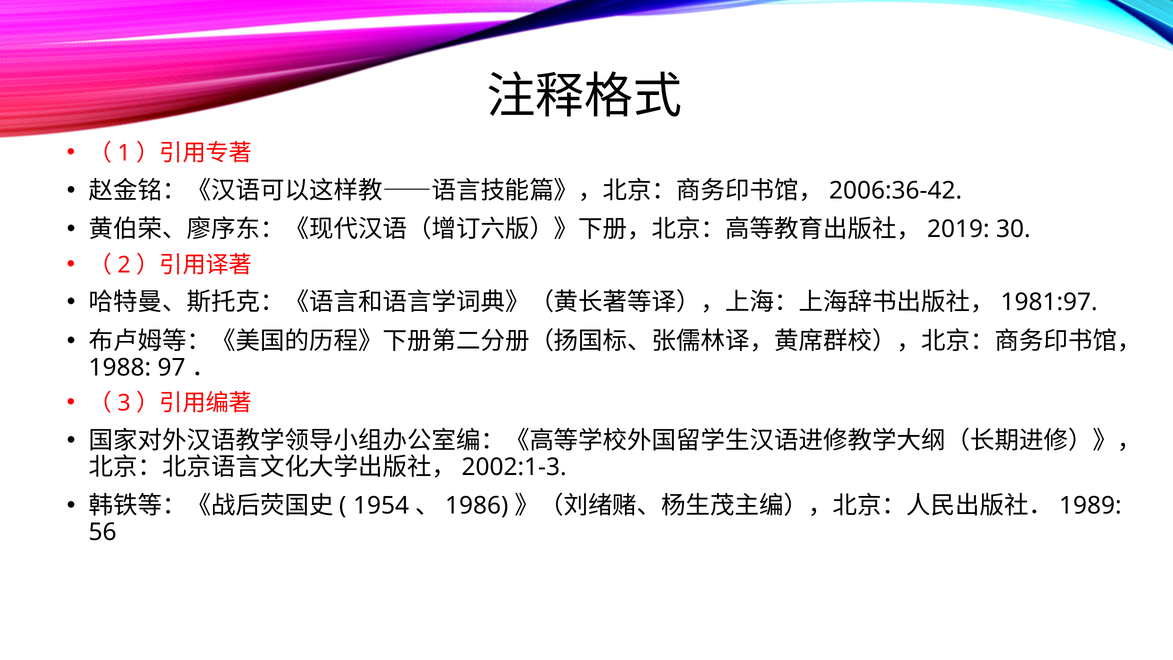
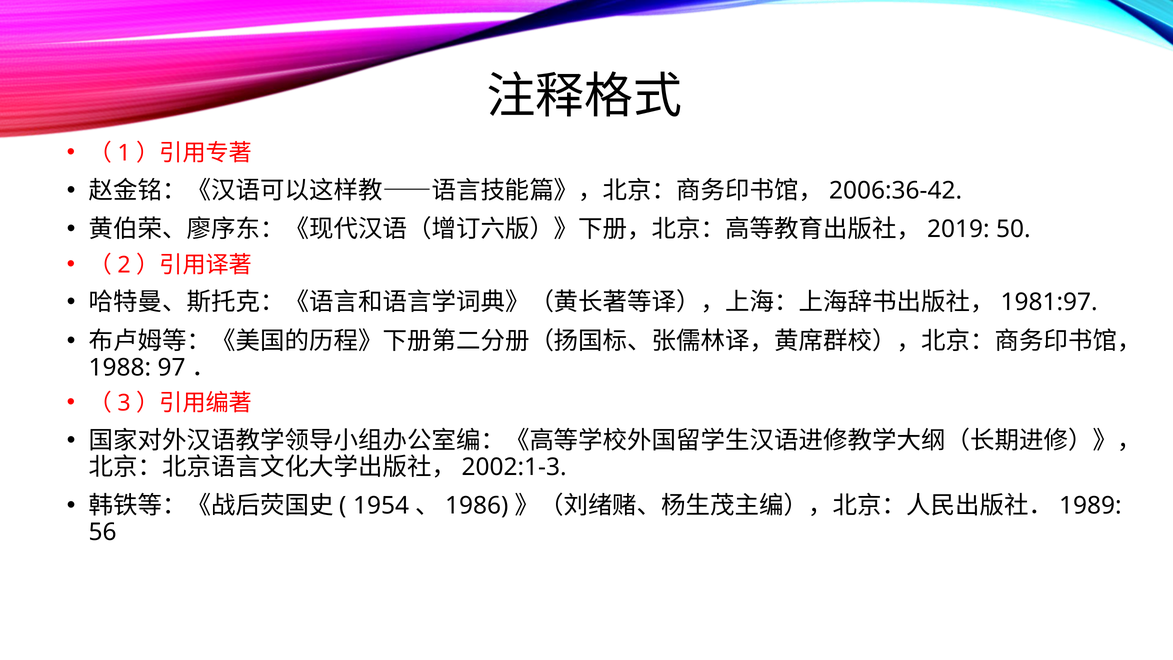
30: 30 -> 50 (1013, 229)
